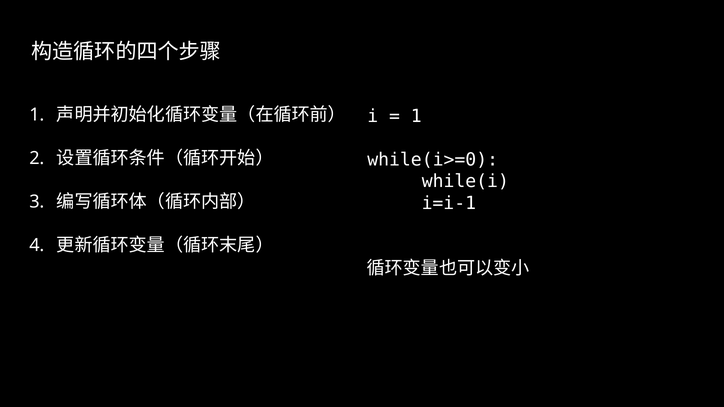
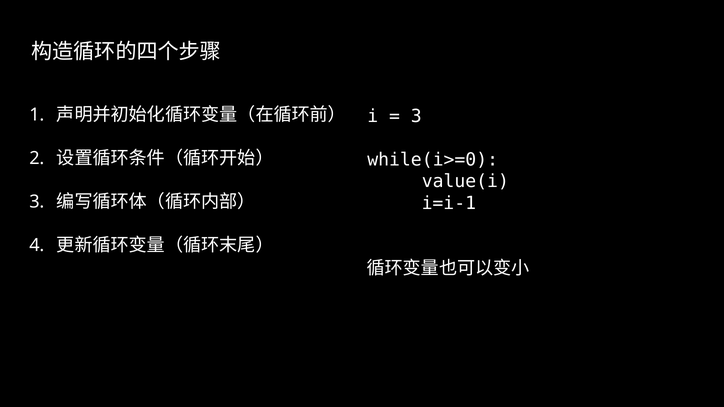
1: 1 -> 3 (416, 116)
while(i: while(i -> value(i (465, 182)
